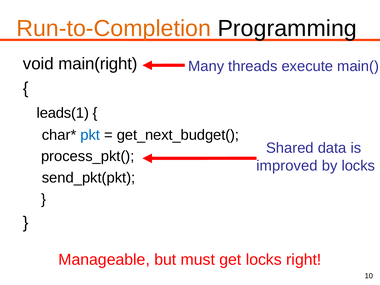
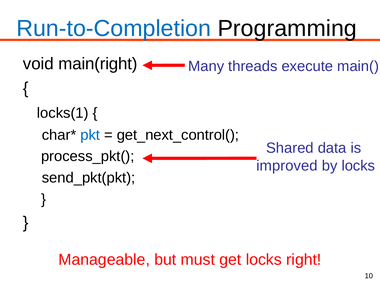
Run-to-Completion colour: orange -> blue (114, 29)
leads(1: leads(1 -> locks(1 (63, 113)
get_next_budget(: get_next_budget( -> get_next_control( (178, 135)
